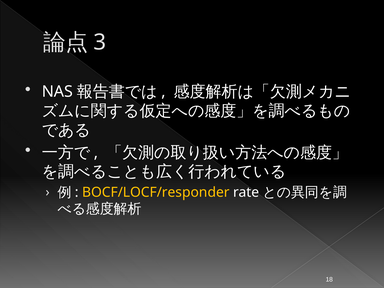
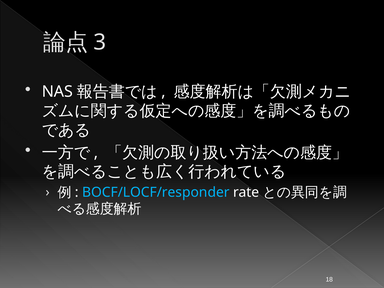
BOCF/LOCF/responder colour: yellow -> light blue (156, 192)
